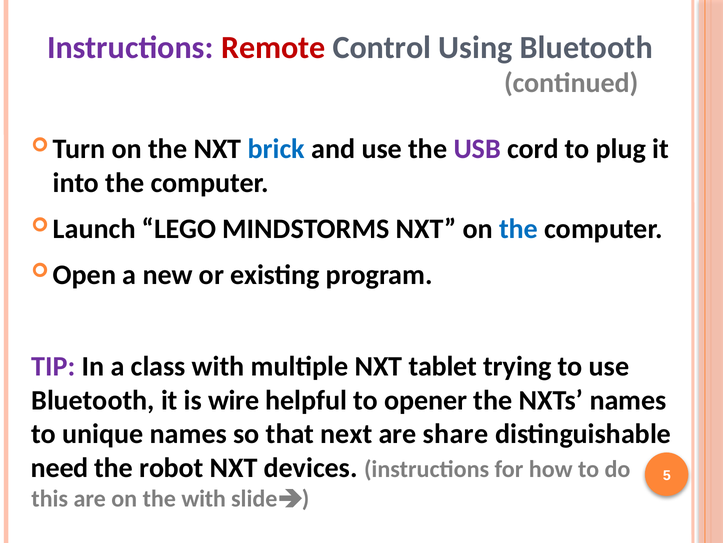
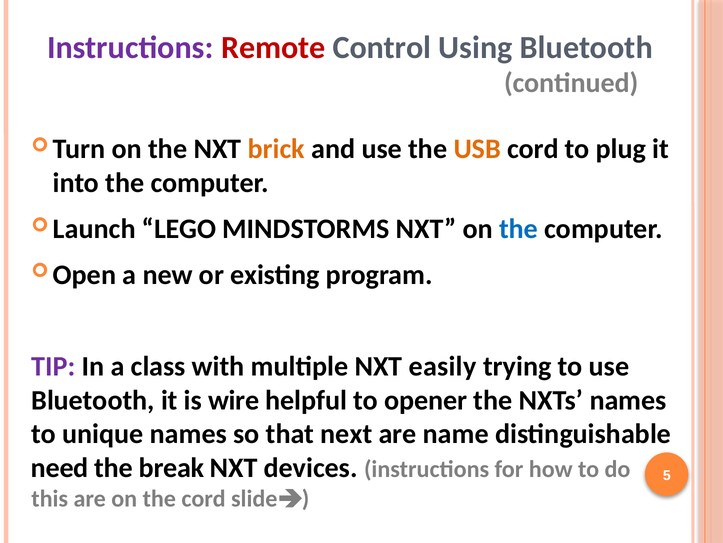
brick colour: blue -> orange (276, 149)
USB colour: purple -> orange (477, 149)
tablet: tablet -> easily (443, 366)
share: share -> name (456, 433)
robot: robot -> break (171, 467)
the with: with -> cord (204, 498)
